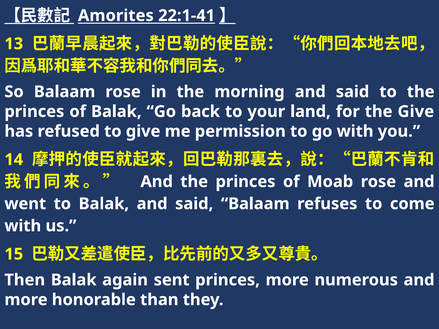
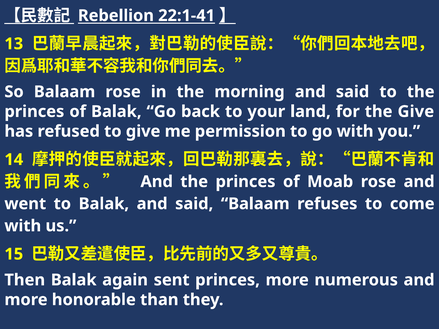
Amorites: Amorites -> Rebellion (116, 16)
